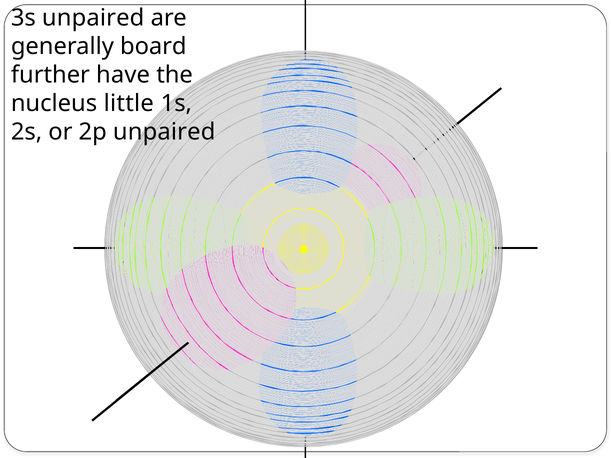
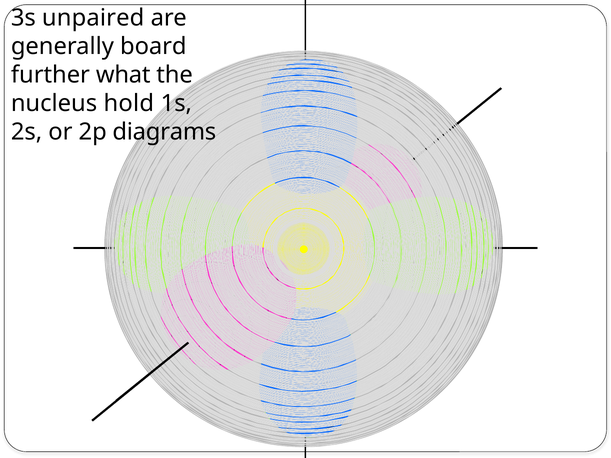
have: have -> what (123, 75)
little: little -> hold (129, 103)
2p unpaired: unpaired -> diagrams (164, 132)
